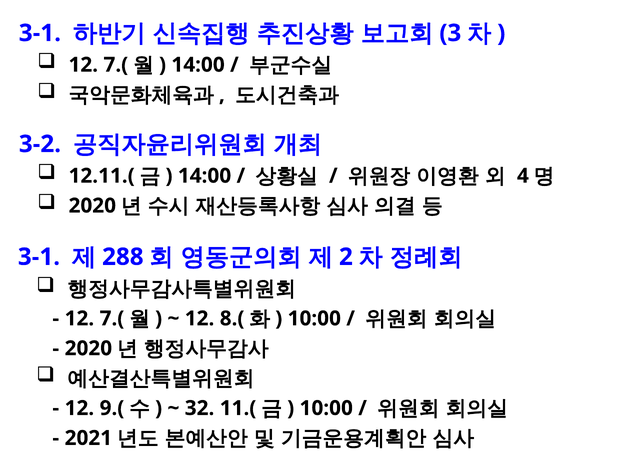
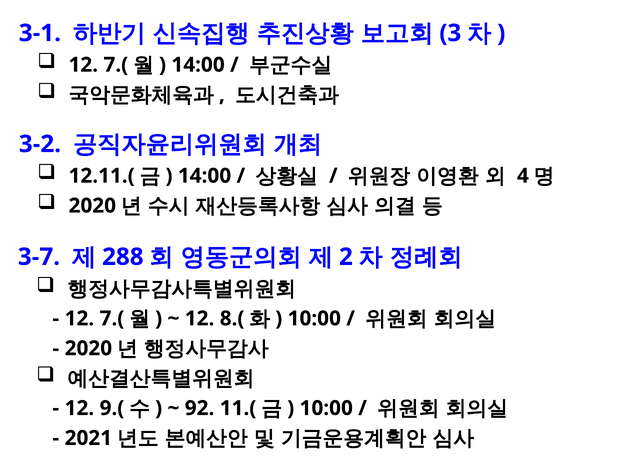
3-1: 3-1 -> 3-7 (39, 257)
32: 32 -> 92 (200, 408)
